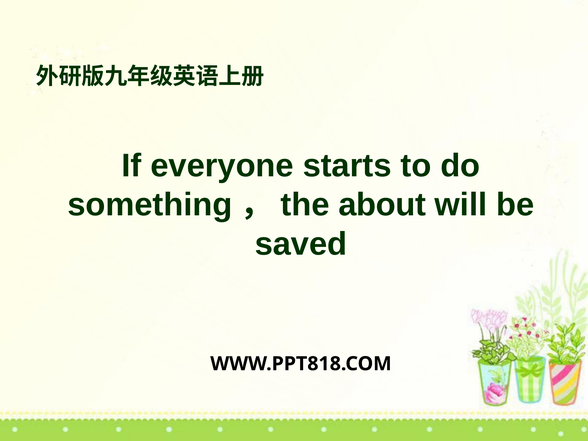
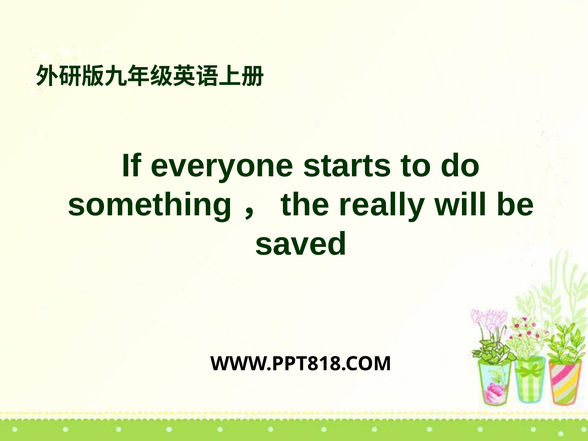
about: about -> really (382, 205)
